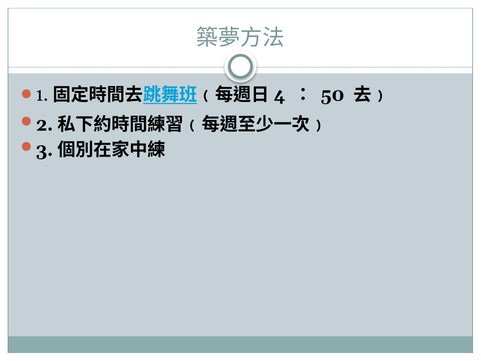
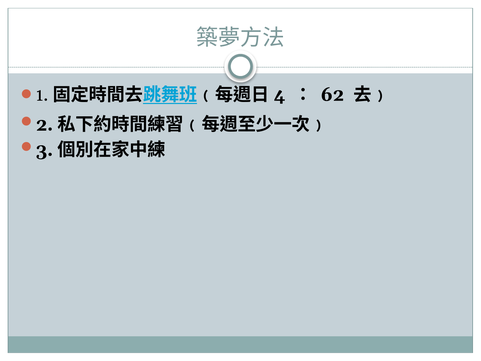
50: 50 -> 62 (332, 95)
